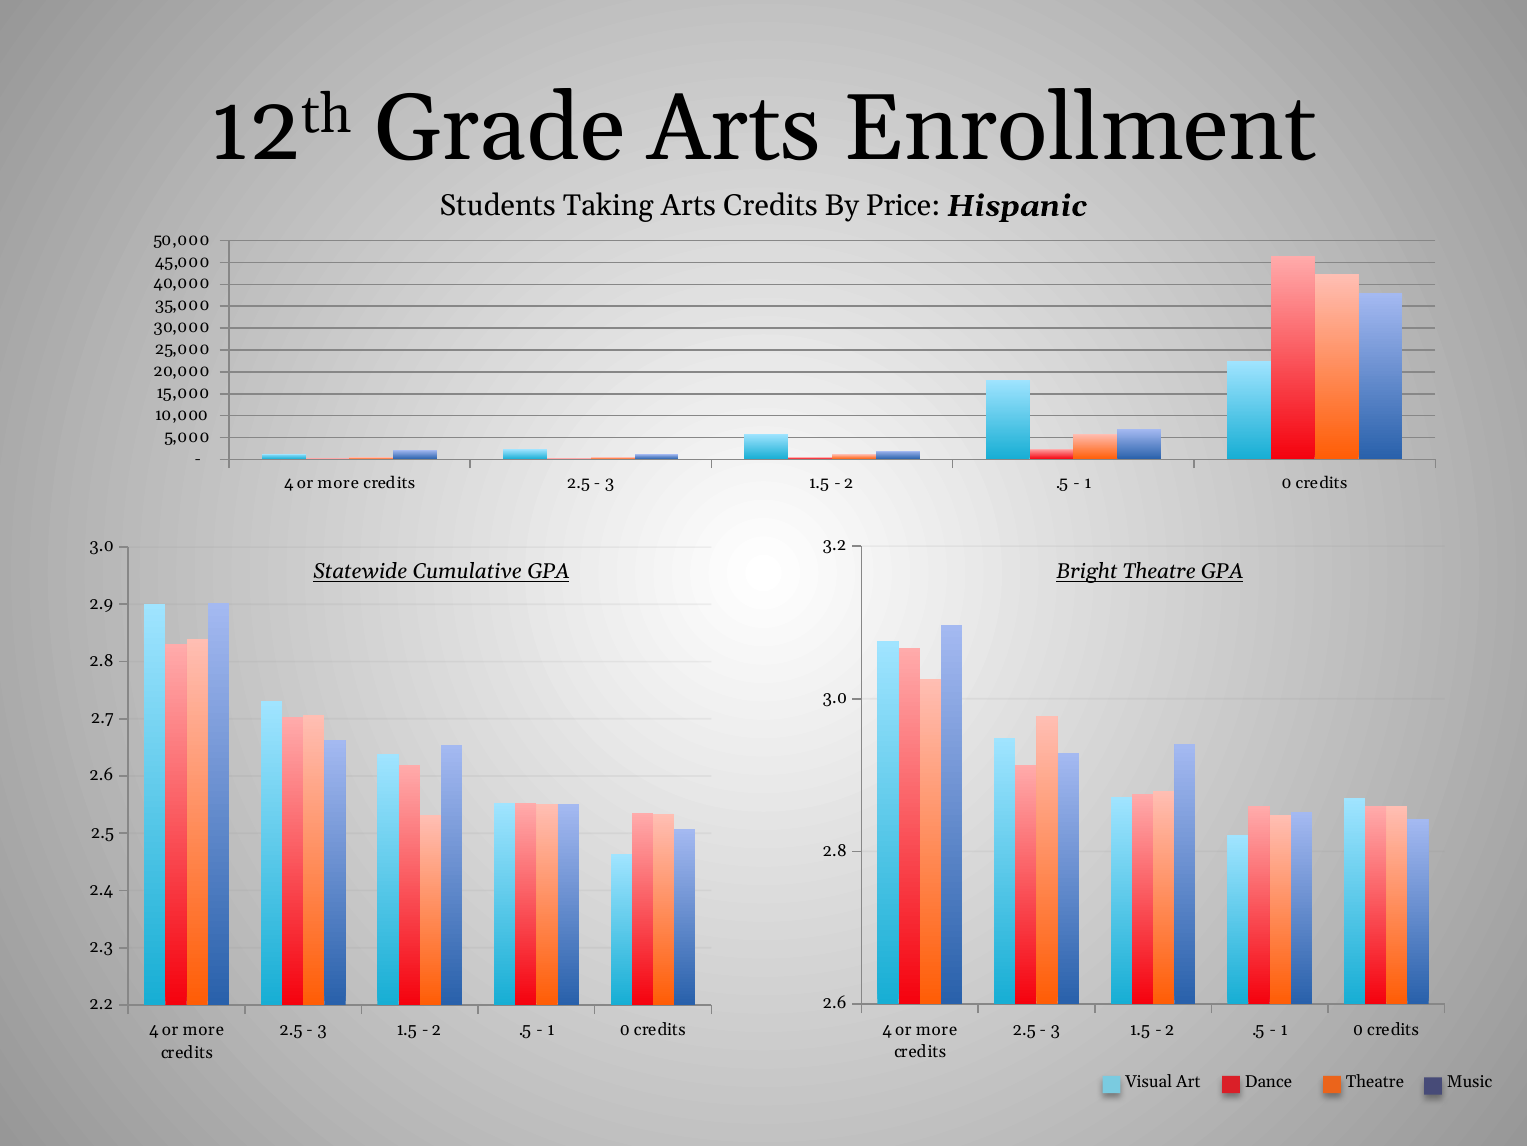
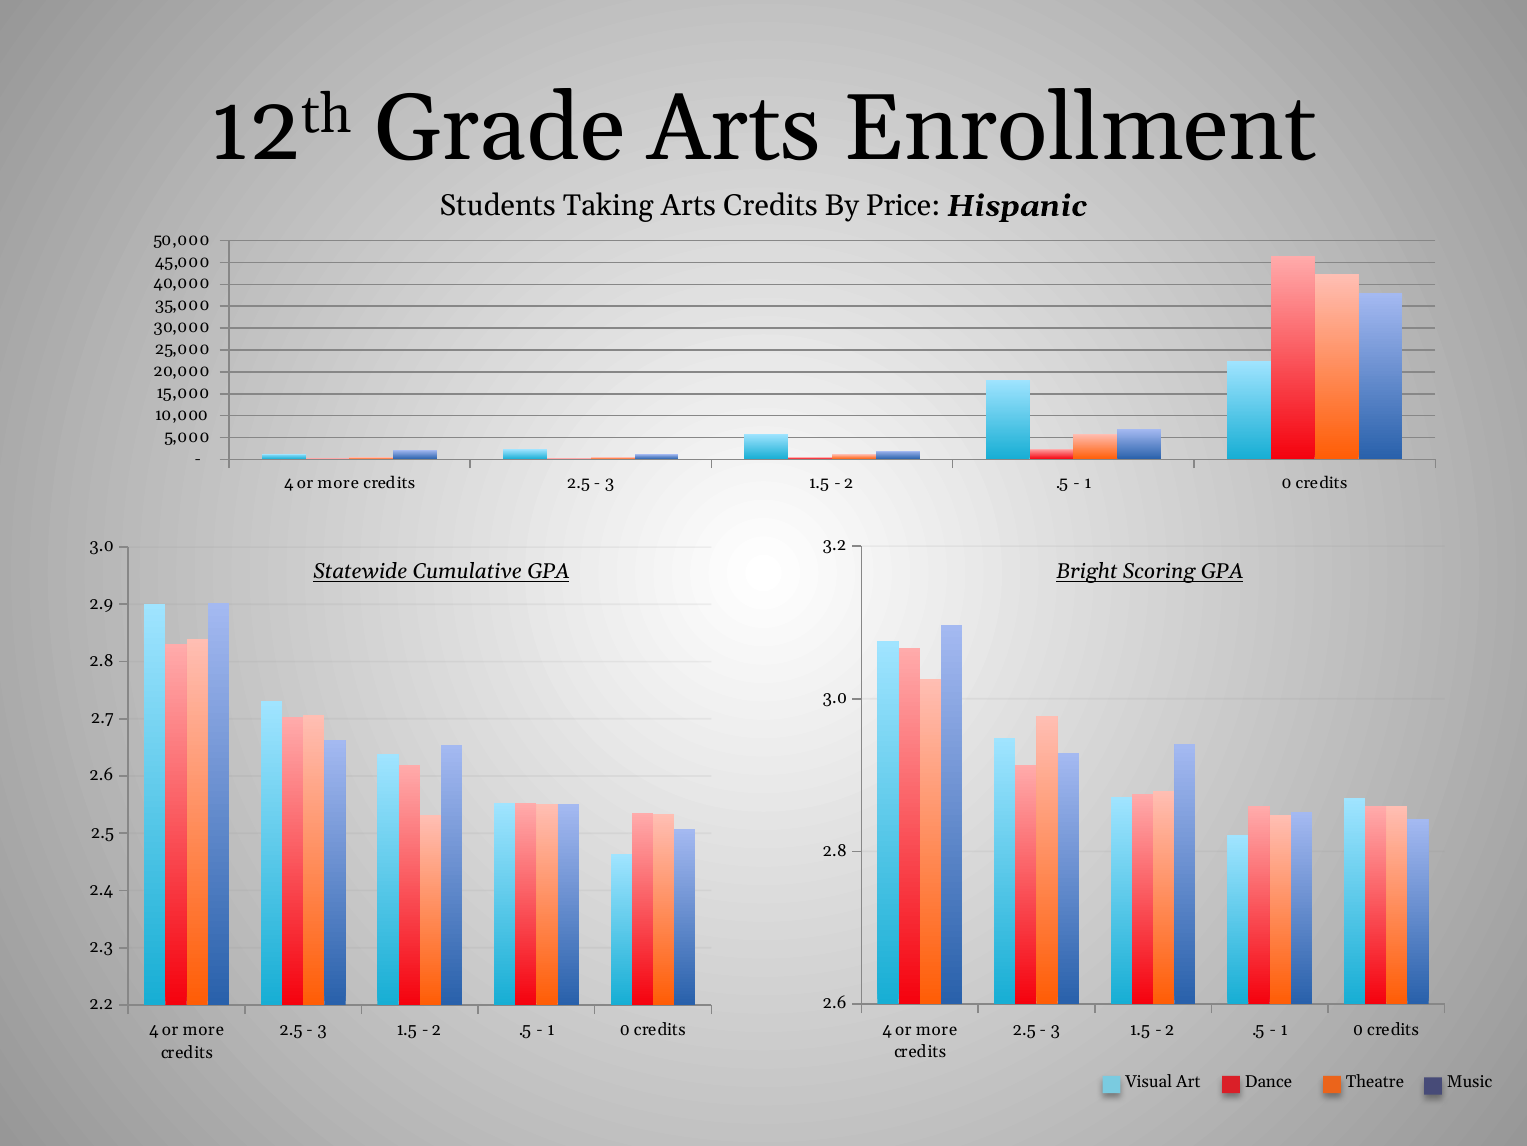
Bright Theatre: Theatre -> Scoring (1159, 571)
